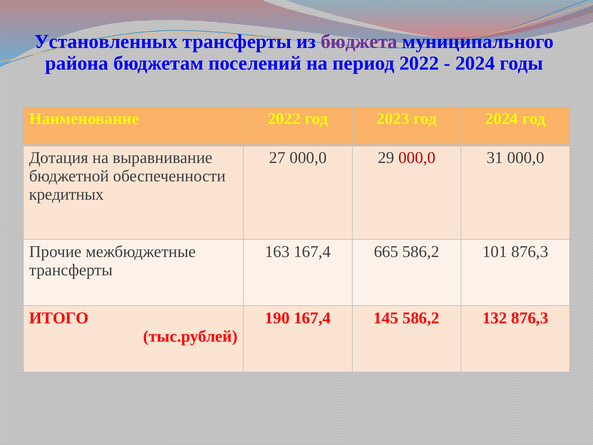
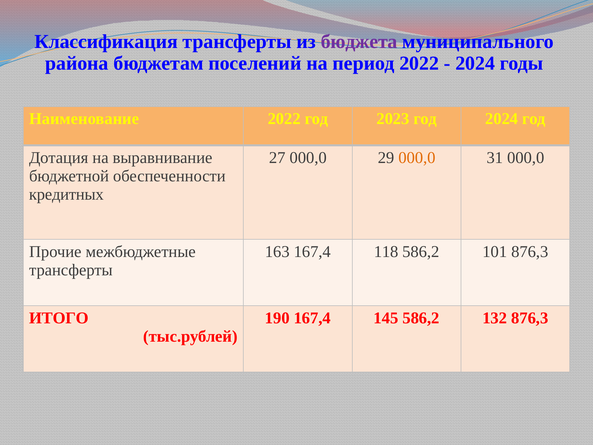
Установленных: Установленных -> Классификация (106, 41)
000,0 colour: red -> orange (417, 158)
665: 665 -> 118 (386, 251)
